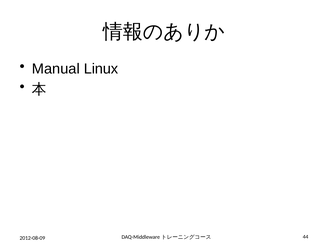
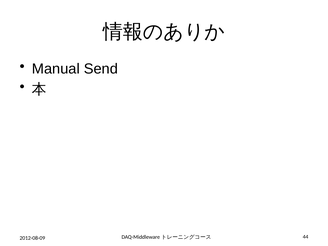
Linux: Linux -> Send (101, 69)
